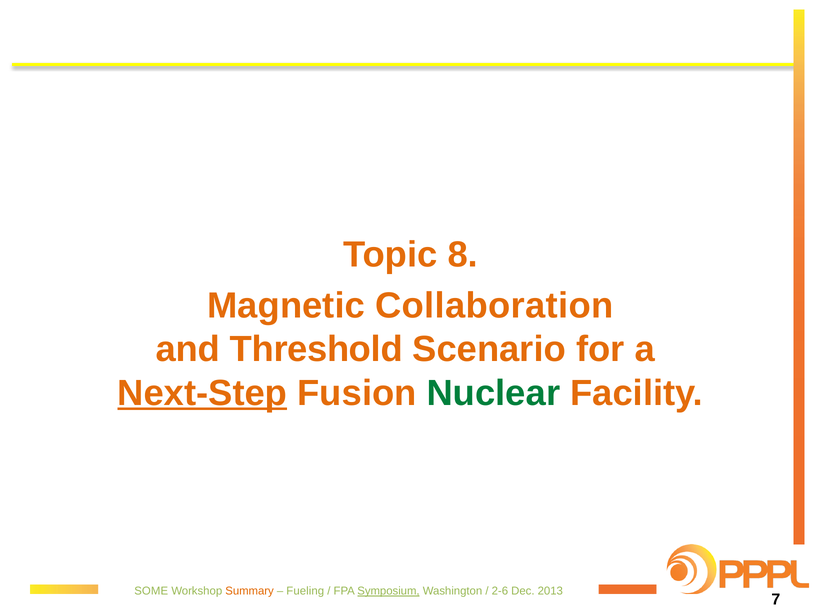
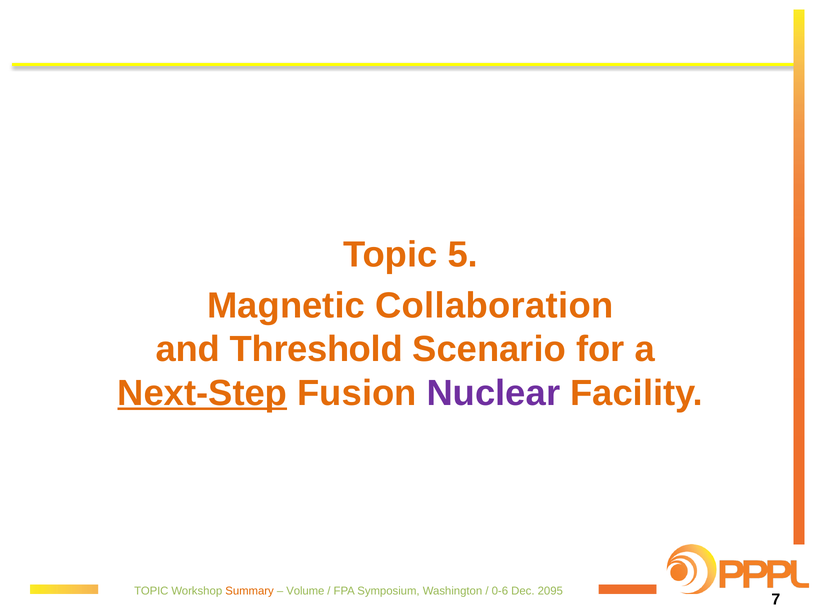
8: 8 -> 5 (463, 255)
Nuclear colour: green -> purple (493, 393)
SOME: SOME -> TOPIC (151, 591)
Fueling: Fueling -> Volume (305, 591)
Symposium underline: present -> none (388, 591)
2-6: 2-6 -> 0-6 (500, 591)
2013: 2013 -> 2095 (550, 591)
